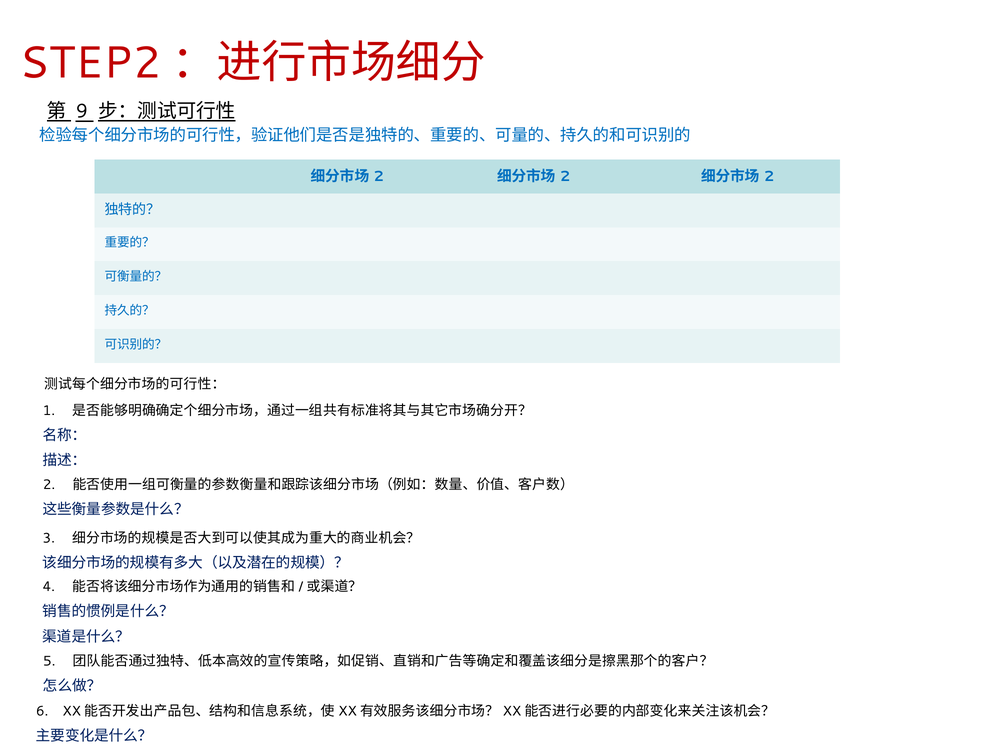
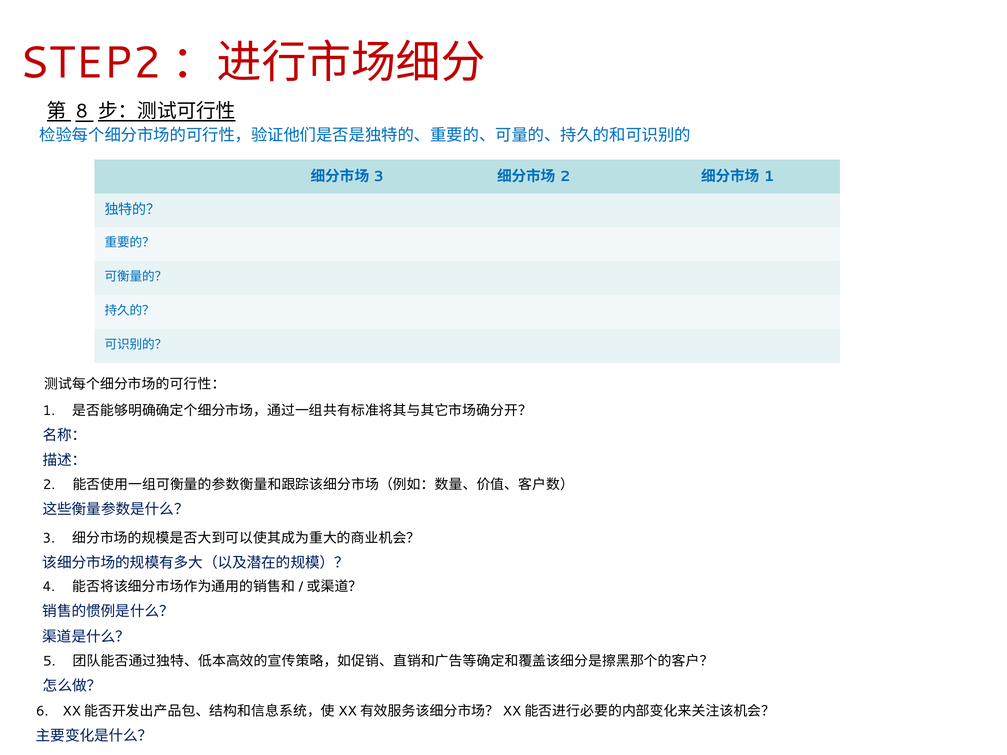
9: 9 -> 8 (82, 111)
2: 2 -> 3 (379, 177)
2: 2 -> 1 (769, 177)
